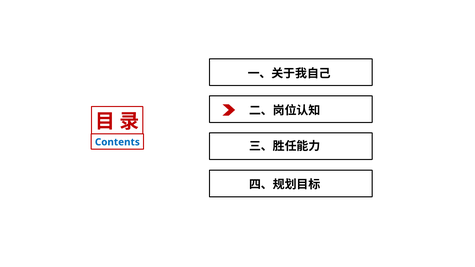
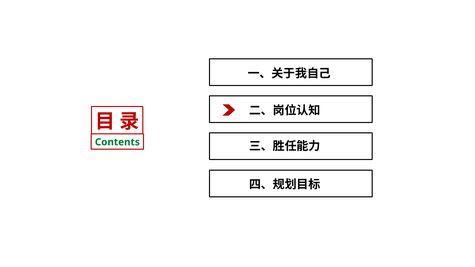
Contents colour: blue -> green (117, 142)
